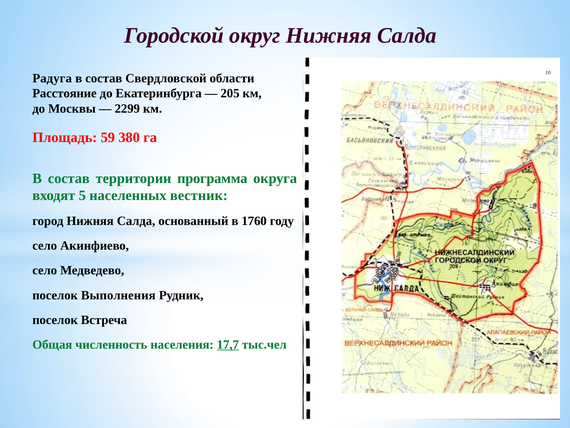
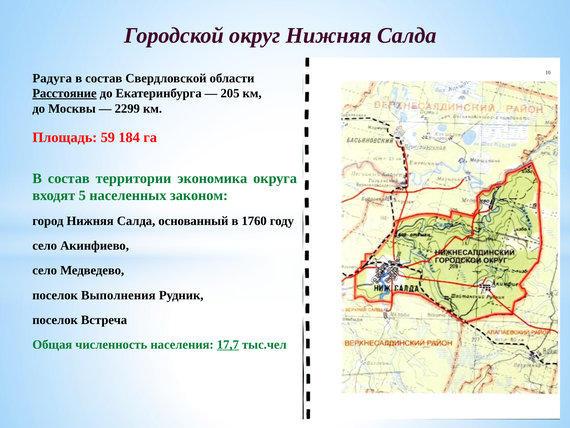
Расстояние underline: none -> present (64, 93)
380: 380 -> 184 (129, 137)
программа: программа -> экономика (212, 178)
вестник: вестник -> законом (199, 195)
